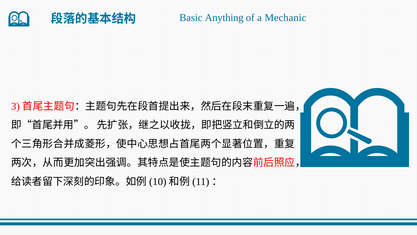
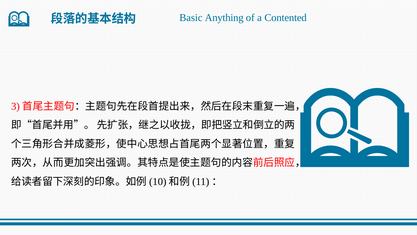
Mechanic: Mechanic -> Contented (286, 18)
